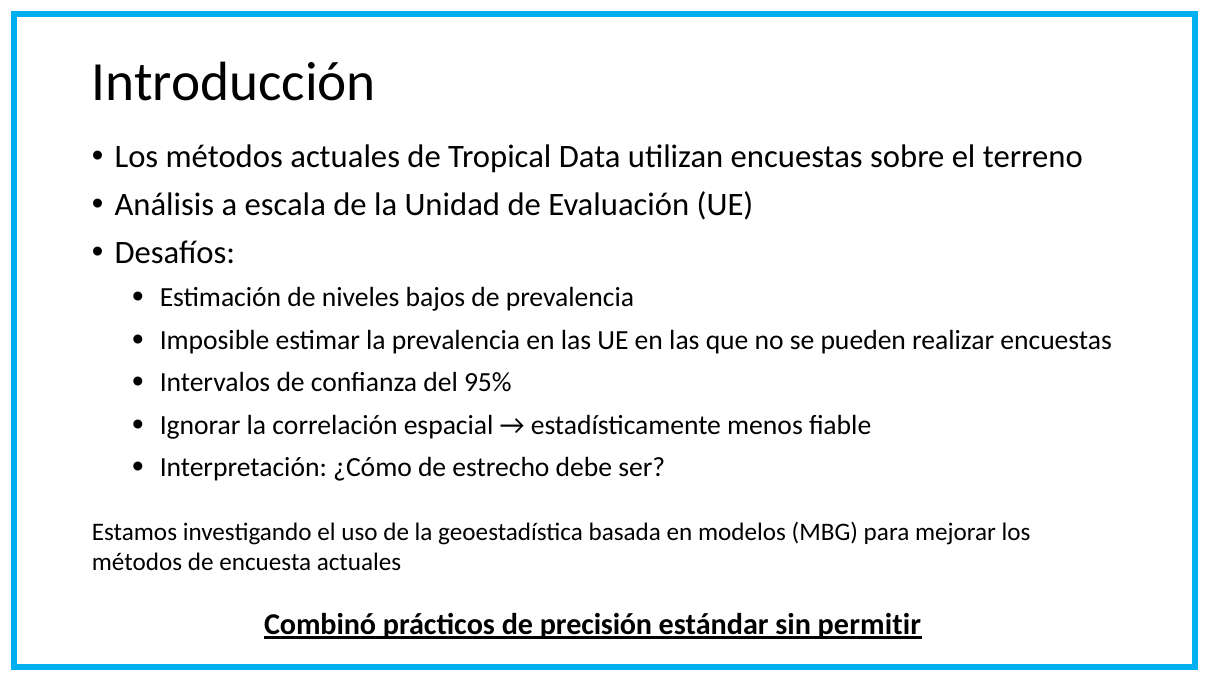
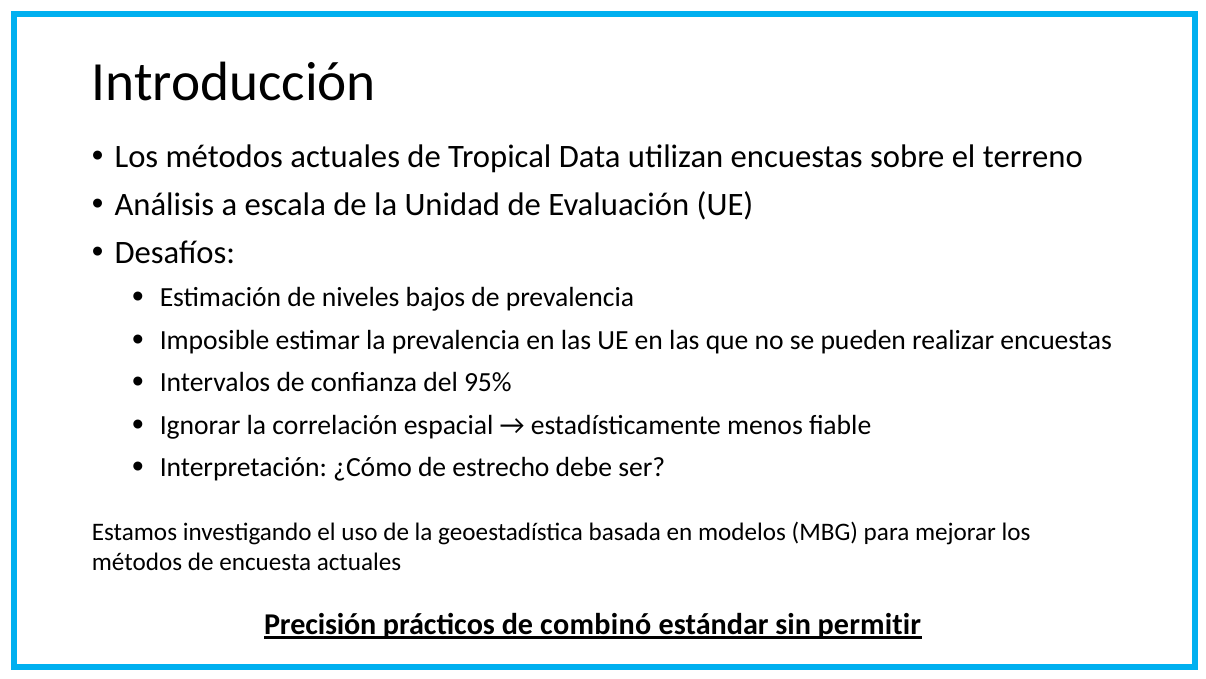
Combinó: Combinó -> Precisión (320, 624)
precisión: precisión -> combinó (596, 624)
